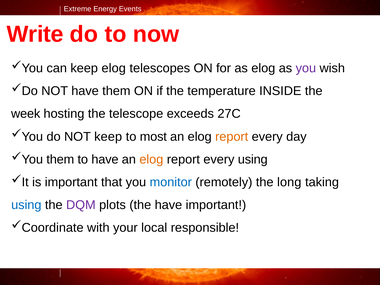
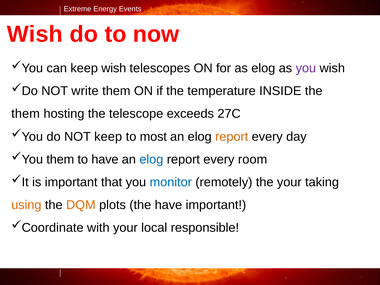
Write: Write -> Wish (35, 34)
keep elog: elog -> wish (114, 68)
NOT have: have -> write (85, 91)
week: week -> them (26, 114)
elog colour: orange -> blue (151, 159)
every using: using -> room (253, 159)
the long: long -> your (289, 182)
using colour: blue -> orange (26, 205)
DQM colour: purple -> orange (81, 205)
